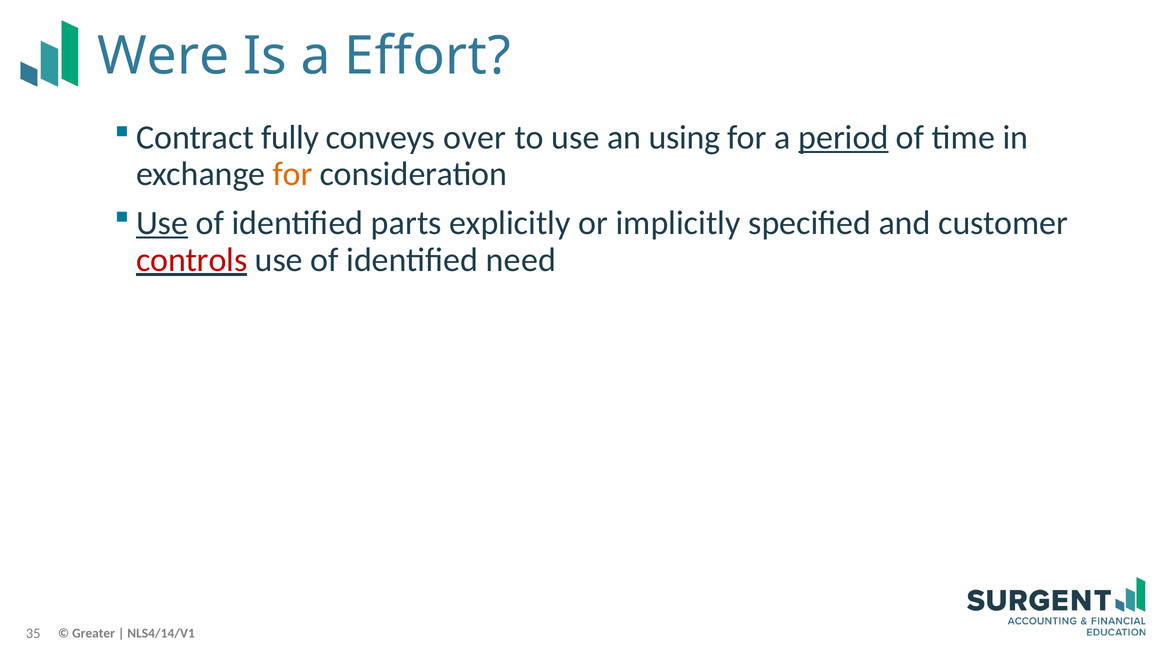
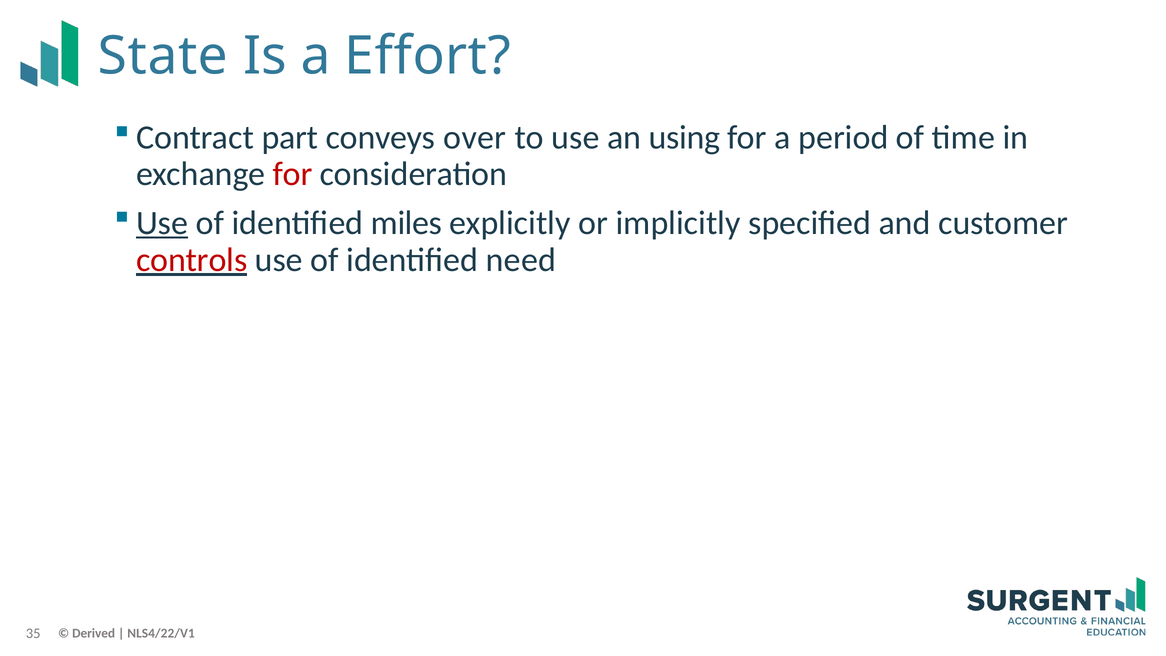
Were: Were -> State (163, 56)
fully: fully -> part (290, 137)
period underline: present -> none (843, 137)
for colour: orange -> red (293, 174)
parts: parts -> miles (407, 223)
Greater: Greater -> Derived (94, 633)
NLS4/14/V1: NLS4/14/V1 -> NLS4/22/V1 (161, 633)
